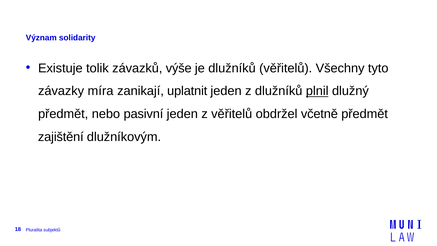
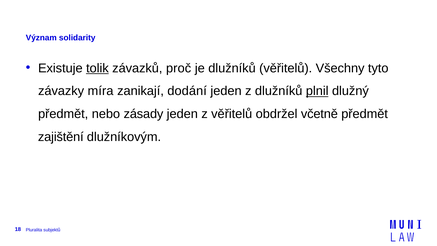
tolik underline: none -> present (97, 68)
výše: výše -> proč (179, 68)
uplatnit: uplatnit -> dodání (187, 91)
pasivní: pasivní -> zásady (143, 114)
